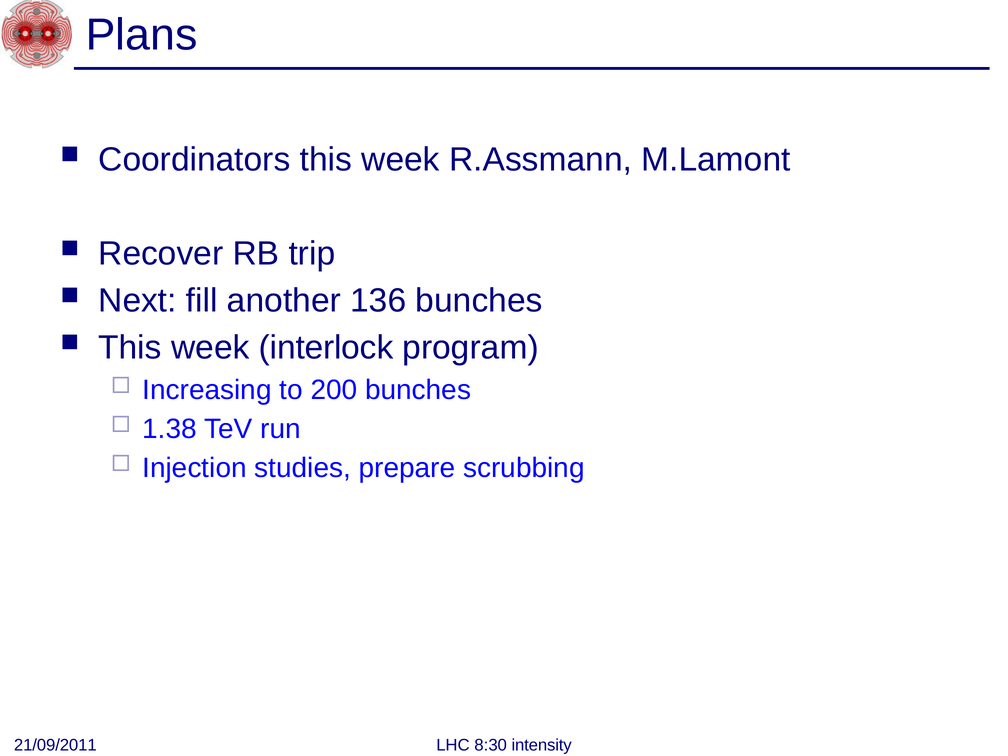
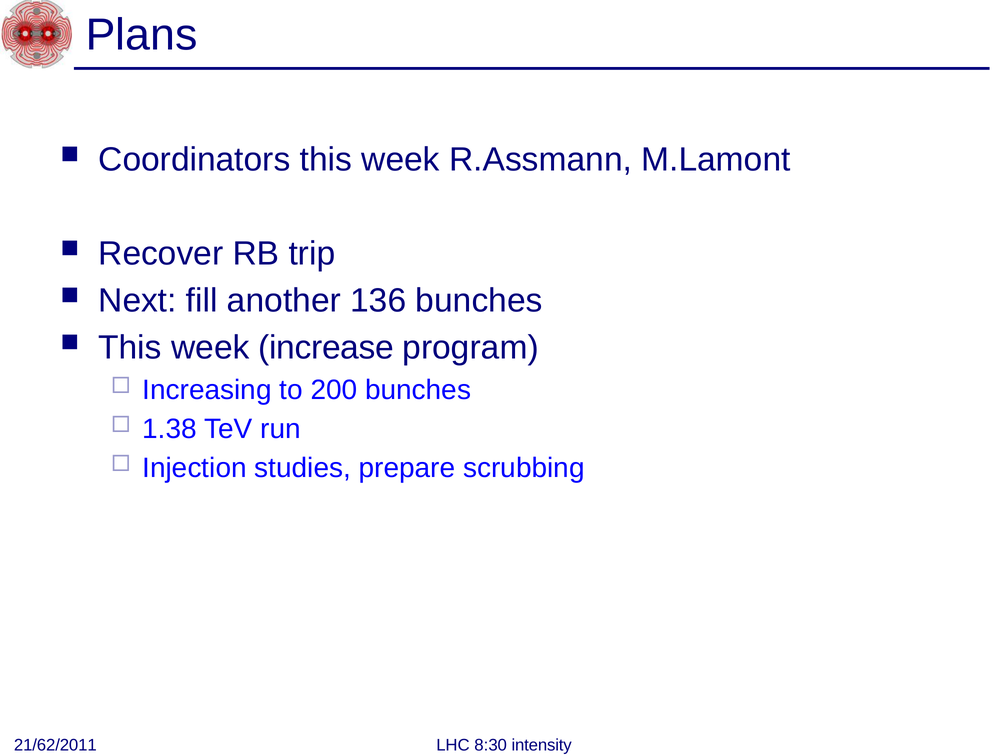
interlock: interlock -> increase (326, 348)
21/09/2011: 21/09/2011 -> 21/62/2011 (55, 745)
